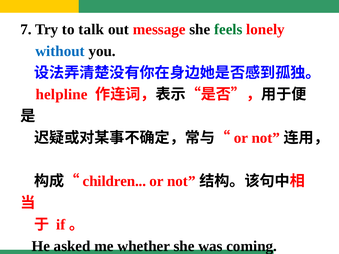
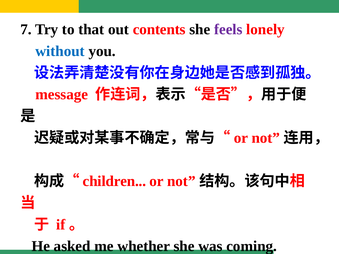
talk: talk -> that (91, 29)
message: message -> contents (159, 29)
feels colour: green -> purple (228, 29)
helpline: helpline -> message (62, 95)
